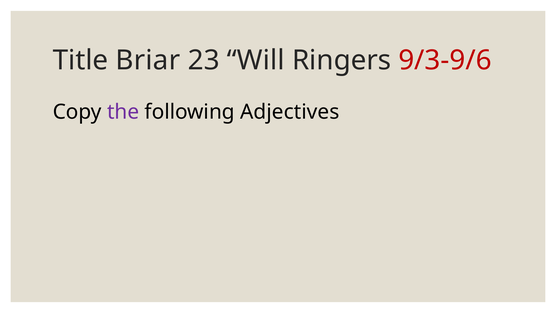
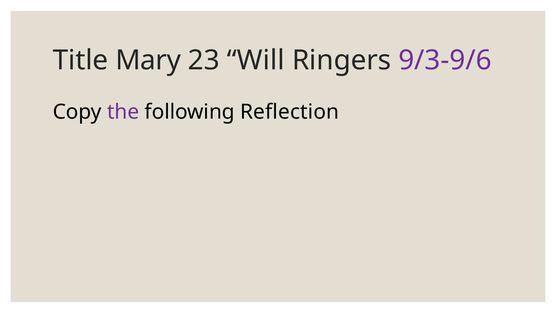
Briar: Briar -> Mary (148, 60)
9/3-9/6 colour: red -> purple (445, 60)
Adjectives: Adjectives -> Reflection (290, 112)
